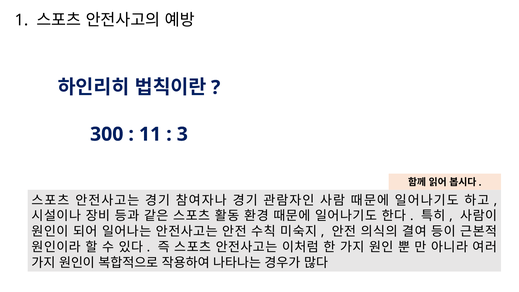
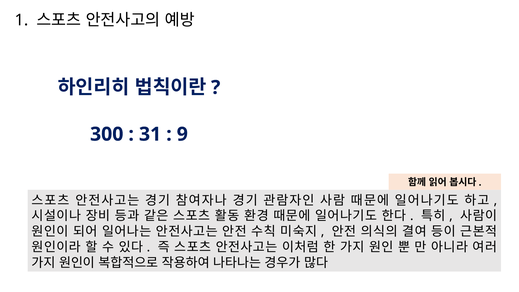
11: 11 -> 31 (150, 134)
3: 3 -> 9 (182, 134)
